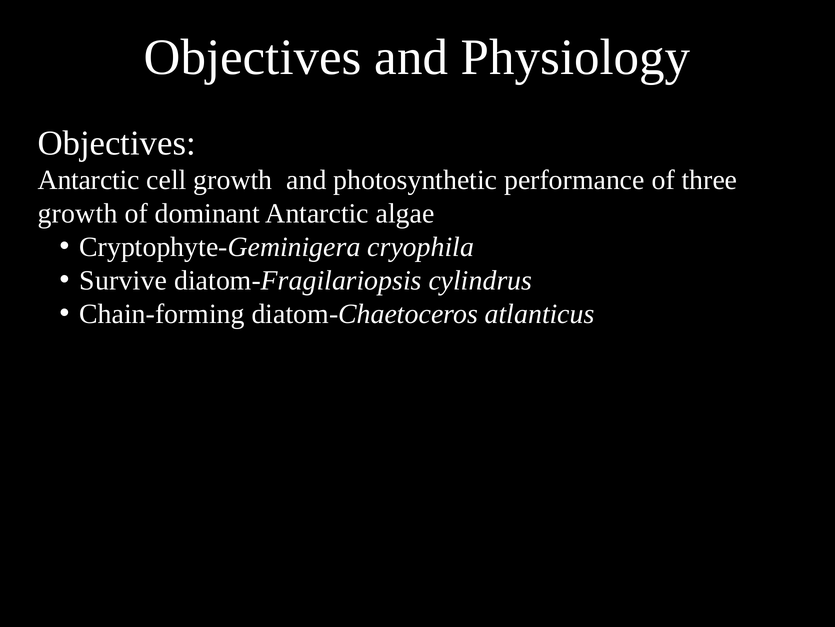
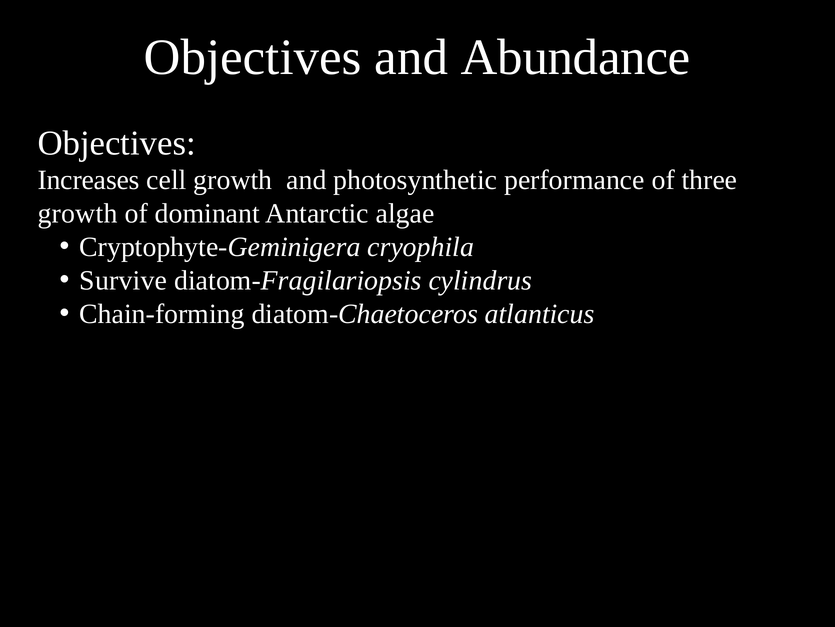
Physiology: Physiology -> Abundance (576, 57)
Antarctic: Antarctic -> Increases (89, 180)
